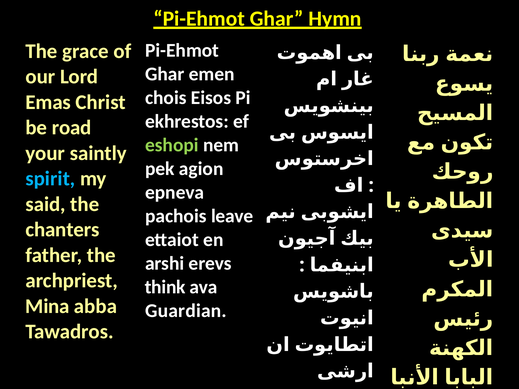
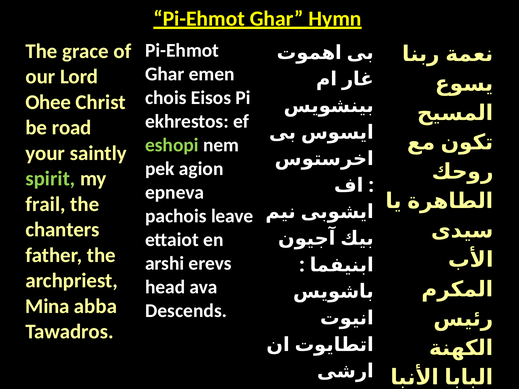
Emas: Emas -> Ohee (48, 102)
spirit colour: light blue -> light green (50, 179)
said: said -> frail (46, 204)
think: think -> head (165, 287)
Guardian: Guardian -> Descends (186, 311)
